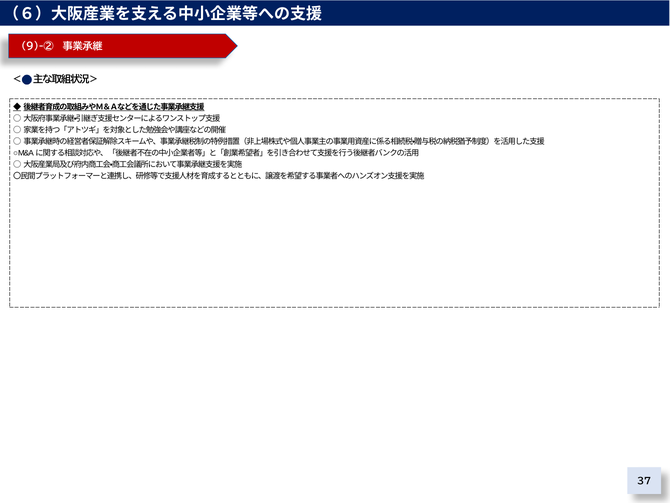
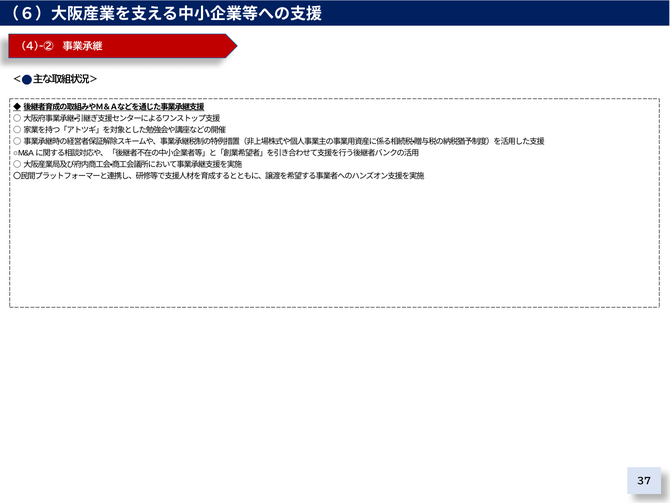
9)-②: 9)-② -> 4)-② (37, 47)
